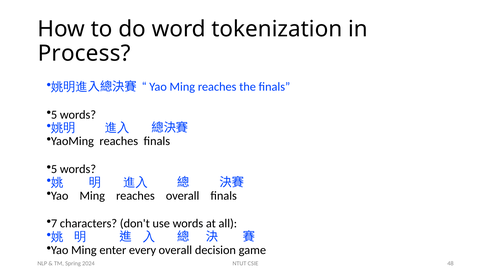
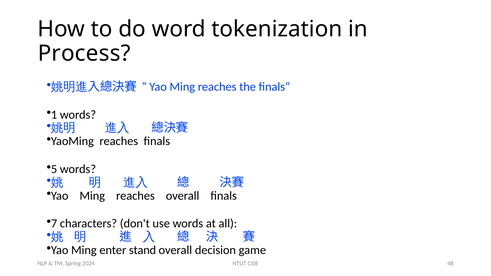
5: 5 -> 1 (54, 115)
every: every -> stand (143, 250)
